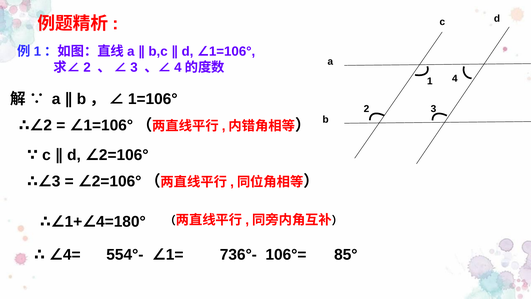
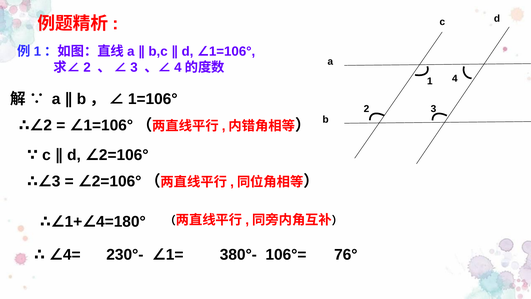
554°-: 554°- -> 230°- (125, 255)
736°-: 736°- -> 380°- (238, 255)
85°: 85° -> 76° (346, 255)
